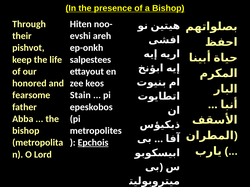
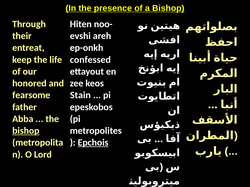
pishvot: pishvot -> entreat (28, 48)
salpestees: salpestees -> confessed (90, 60)
bishop underline: none -> present (26, 131)
